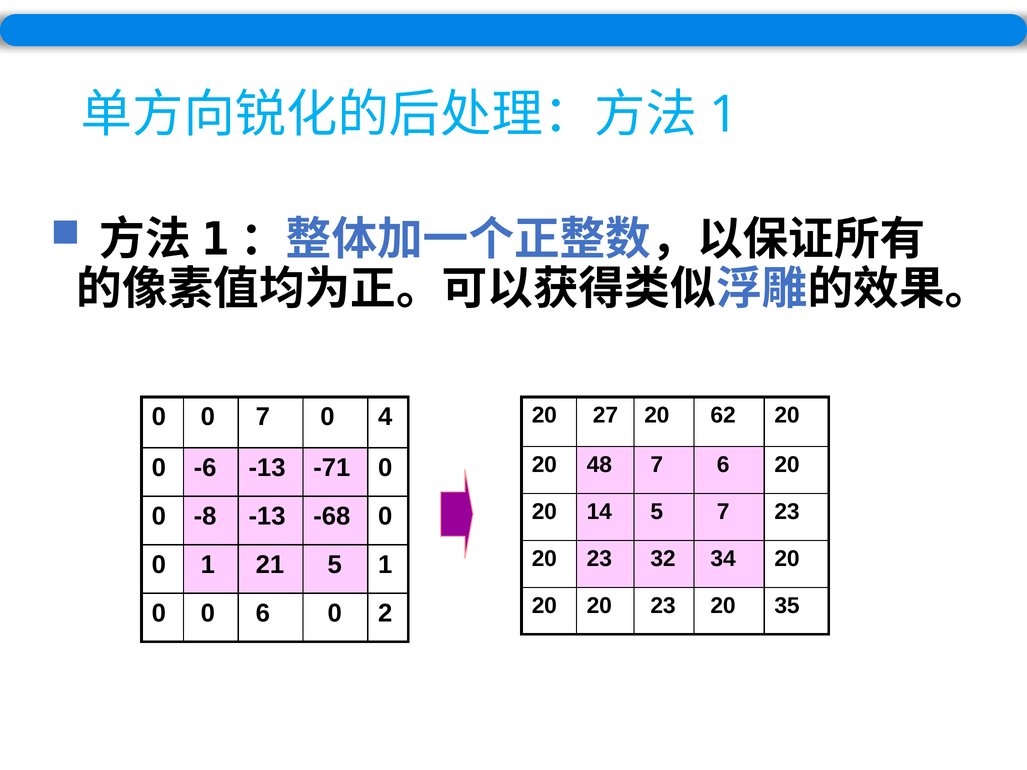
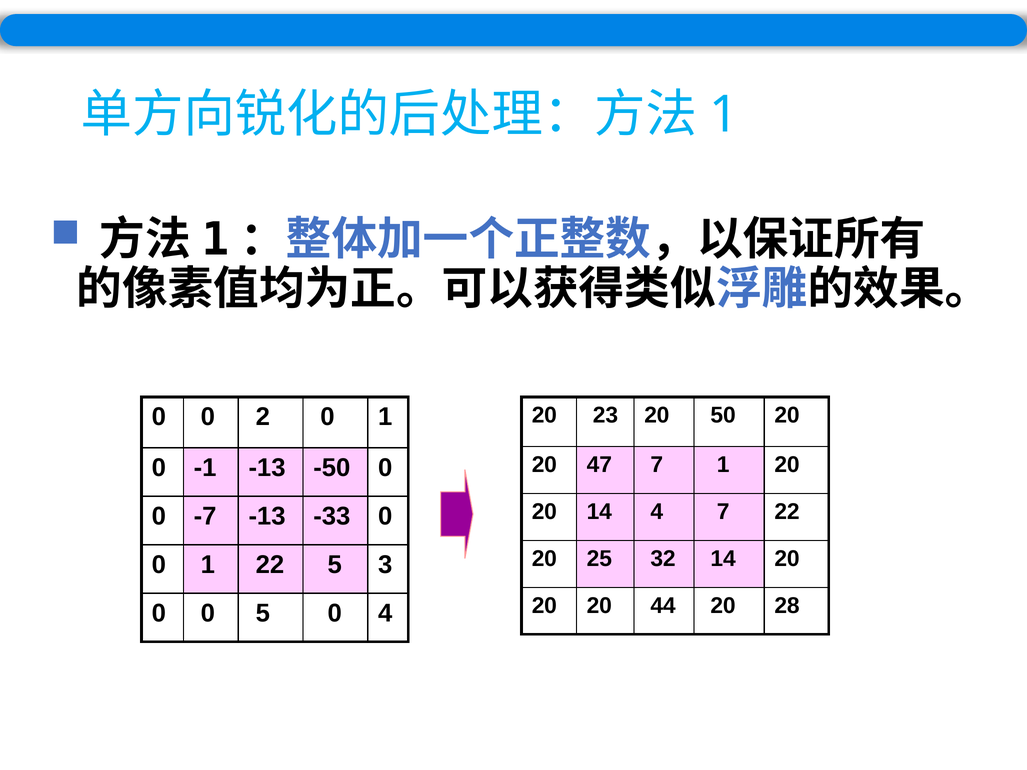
27: 27 -> 23 (605, 415)
62: 62 -> 50 (723, 415)
0 7: 7 -> 2 (263, 417)
4: 4 -> 1 (385, 417)
48: 48 -> 47 (599, 465)
7 6: 6 -> 1 (723, 465)
-6: -6 -> -1 (205, 468)
-71: -71 -> -50 (332, 468)
14 5: 5 -> 4 (657, 512)
7 23: 23 -> 22 (787, 512)
-8: -8 -> -7 (205, 516)
-68: -68 -> -33 (332, 516)
23: 23 -> 25 (599, 559)
32 34: 34 -> 14 (723, 559)
1 21: 21 -> 22 (270, 565)
5 1: 1 -> 3 (385, 565)
20 20 23: 23 -> 44 (663, 606)
35: 35 -> 28 (787, 606)
0 6: 6 -> 5 (263, 613)
0 2: 2 -> 4 (385, 613)
